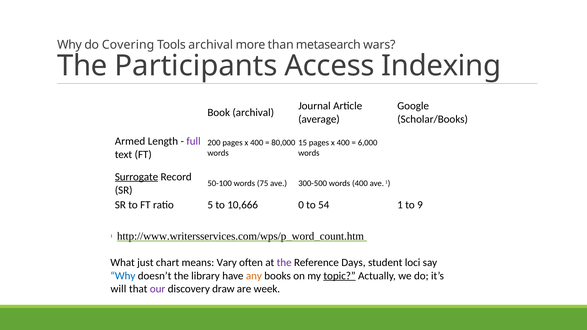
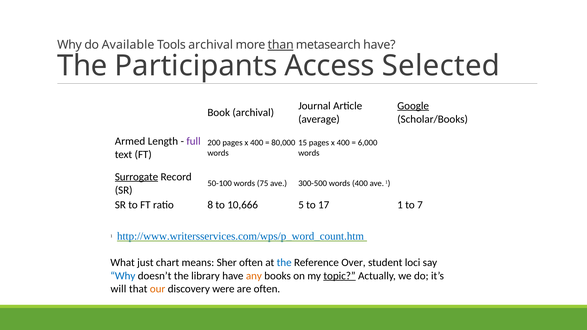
Covering: Covering -> Available (128, 45)
than underline: none -> present (281, 45)
metasearch wars: wars -> have (379, 45)
Indexing: Indexing -> Selected (441, 66)
Google underline: none -> present (413, 106)
5: 5 -> 8 (210, 205)
0: 0 -> 5 (301, 205)
54: 54 -> 17 (324, 205)
9: 9 -> 7 (420, 205)
http://www.writersservices.com/wps/p_word_count.htm colour: black -> blue (240, 236)
Vary: Vary -> Sher (227, 263)
the colour: purple -> blue (284, 263)
Days: Days -> Over (353, 263)
our colour: purple -> orange (158, 289)
draw: draw -> were (223, 289)
are week: week -> often (267, 289)
